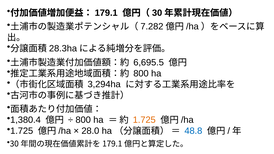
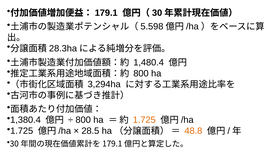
7.282: 7.282 -> 5.598 (152, 27)
6,695.5: 6,695.5 -> 1,480.4 (149, 63)
28.0: 28.0 -> 28.5 (90, 131)
48.8 colour: blue -> orange (193, 131)
